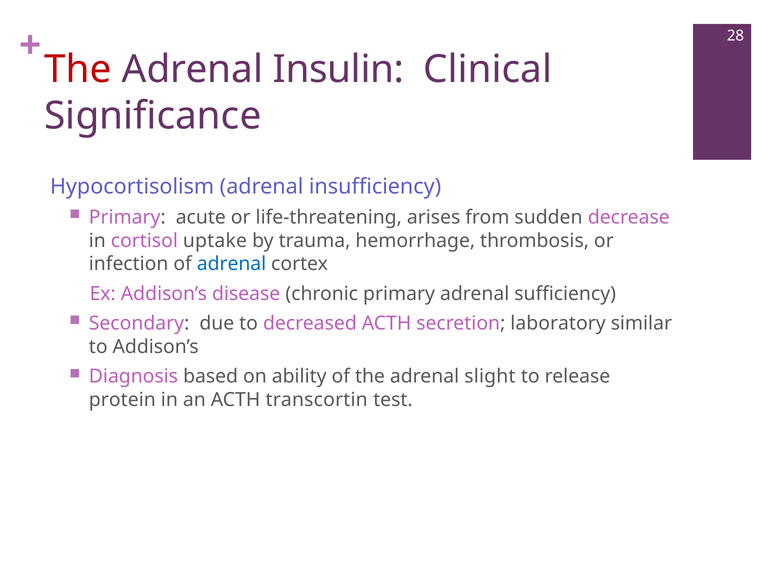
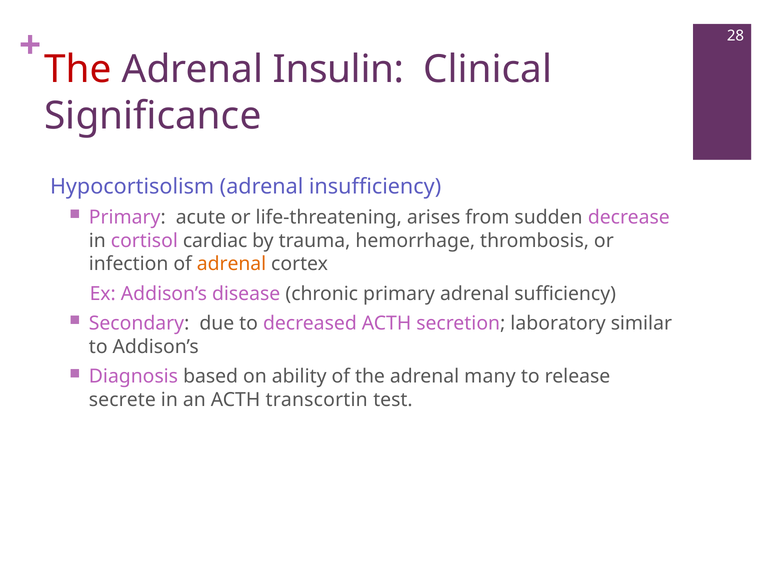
uptake: uptake -> cardiac (215, 241)
adrenal colour: blue -> orange (232, 264)
slight: slight -> many (490, 376)
protein: protein -> secrete (122, 400)
